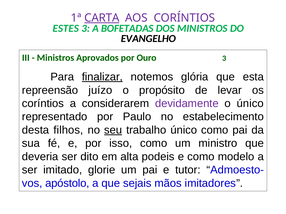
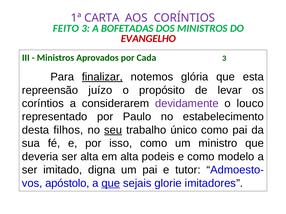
CARTA underline: present -> none (102, 18)
ESTES: ESTES -> FEITO (66, 28)
EVANGELHO colour: black -> red (148, 39)
Ouro: Ouro -> Cada (146, 58)
o único: único -> louco (250, 104)
ser dito: dito -> alta (89, 157)
glorie: glorie -> digna (102, 170)
que underline: none -> present (111, 184)
mãos: mãos -> glorie (168, 184)
